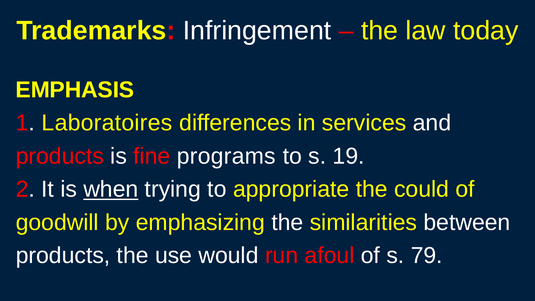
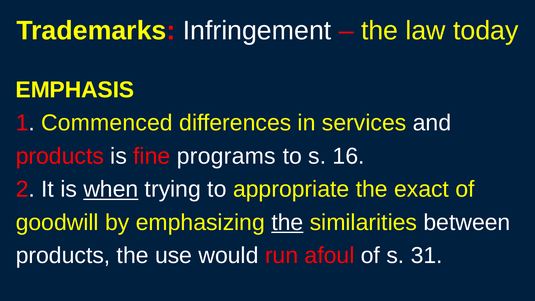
Laboratoires: Laboratoires -> Commenced (107, 123)
19: 19 -> 16 (349, 156)
could: could -> exact (422, 189)
the underline: none -> present (287, 223)
79: 79 -> 31 (427, 256)
